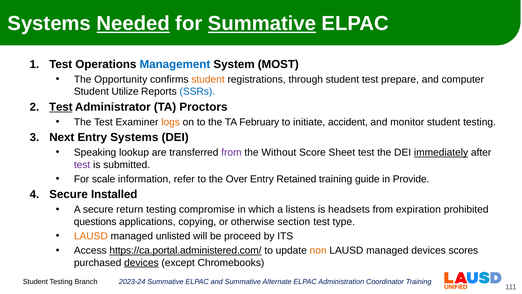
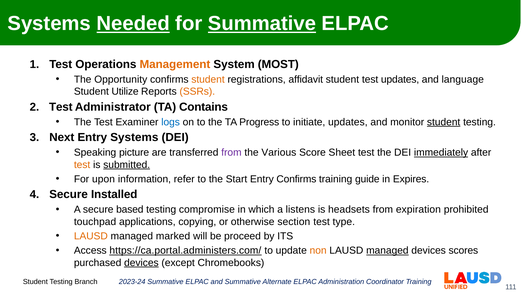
Management colour: blue -> orange (175, 64)
through: through -> affidavit (306, 79)
test prepare: prepare -> updates (400, 79)
computer: computer -> language (463, 79)
SSRs colour: blue -> orange (197, 91)
Test underline: present -> none (61, 107)
Proctors: Proctors -> Contains (204, 107)
logs colour: orange -> blue (171, 122)
February: February -> Progress (259, 122)
initiate accident: accident -> updates (348, 122)
student underline: none -> present (444, 122)
lookup: lookup -> picture (134, 152)
Without: Without -> Various (279, 152)
test colour: purple -> orange (82, 165)
submitted underline: none -> present (127, 165)
scale: scale -> upon (103, 179)
Over: Over -> Start (237, 179)
Entry Retained: Retained -> Confirms (296, 179)
Provide: Provide -> Expires (411, 179)
return: return -> based (130, 209)
questions: questions -> touchpad (95, 222)
unlisted: unlisted -> marked (173, 236)
https://ca.portal.administered.com/: https://ca.portal.administered.com/ -> https://ca.portal.administers.com/ (185, 250)
managed underline: none -> present (387, 250)
